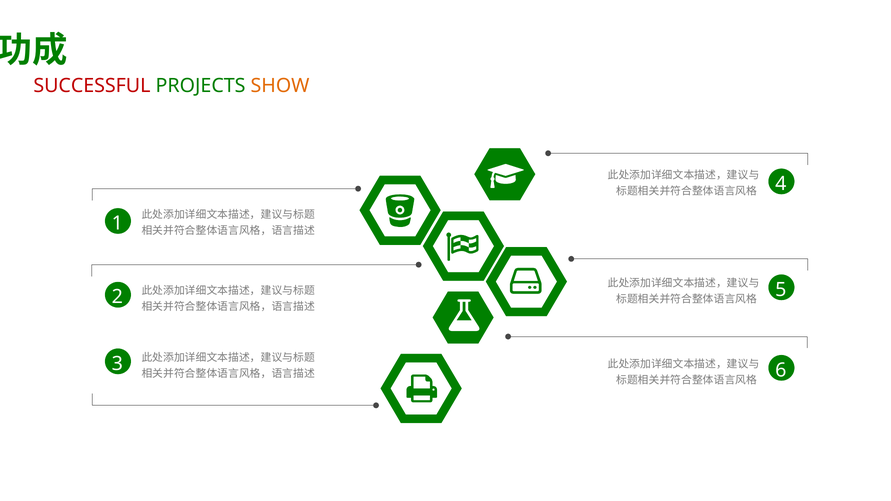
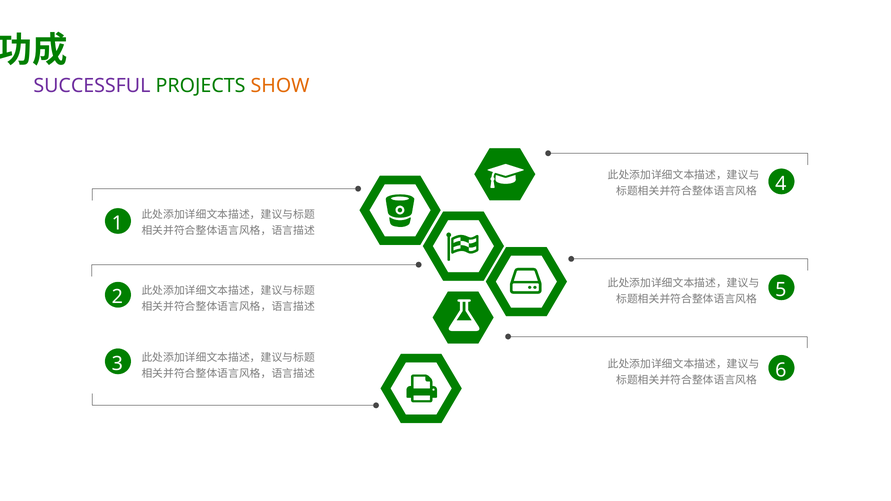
SUCCESSFUL colour: red -> purple (92, 86)
